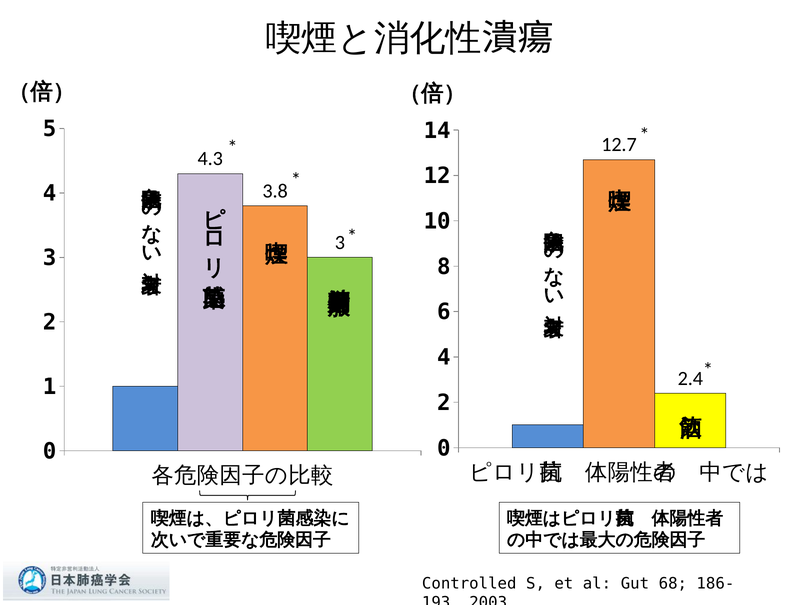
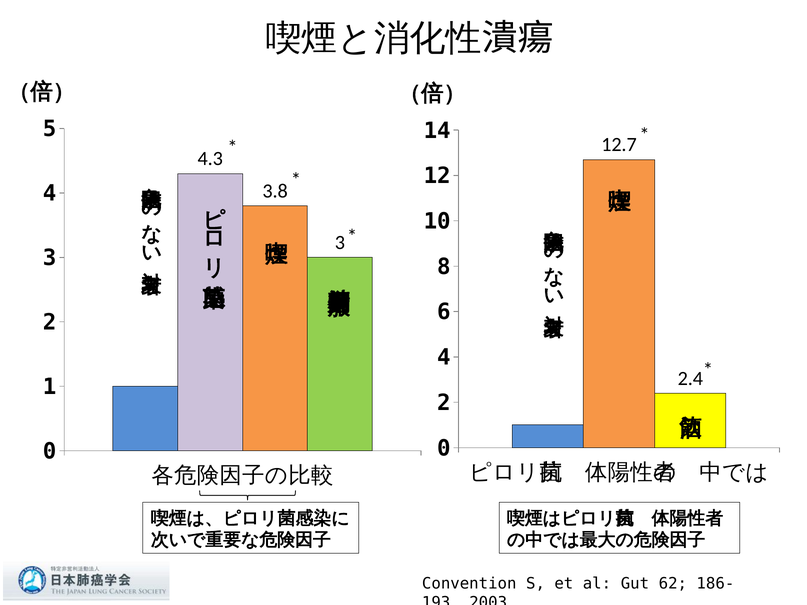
Controlled: Controlled -> Convention (469, 584)
68: 68 -> 62 (673, 584)
